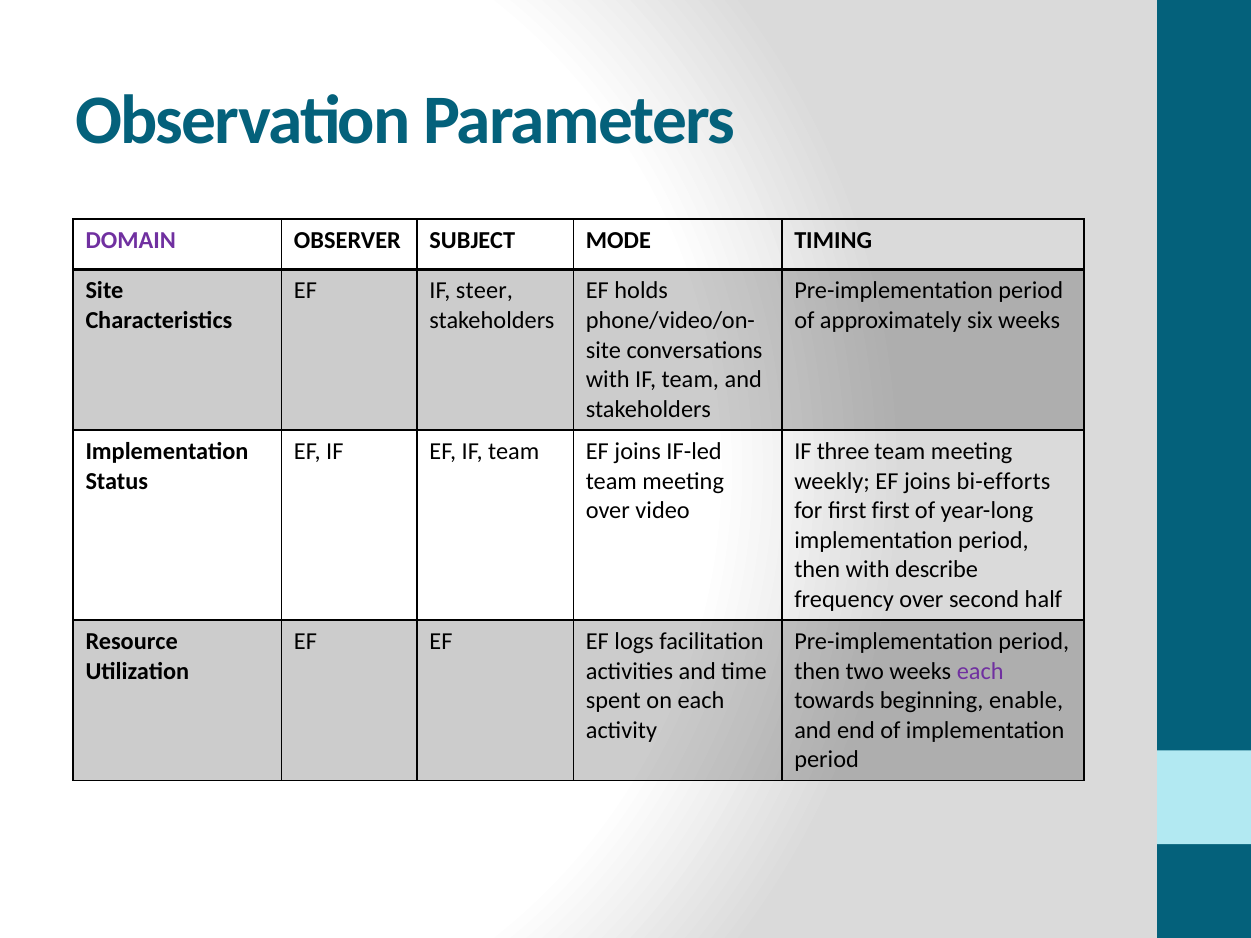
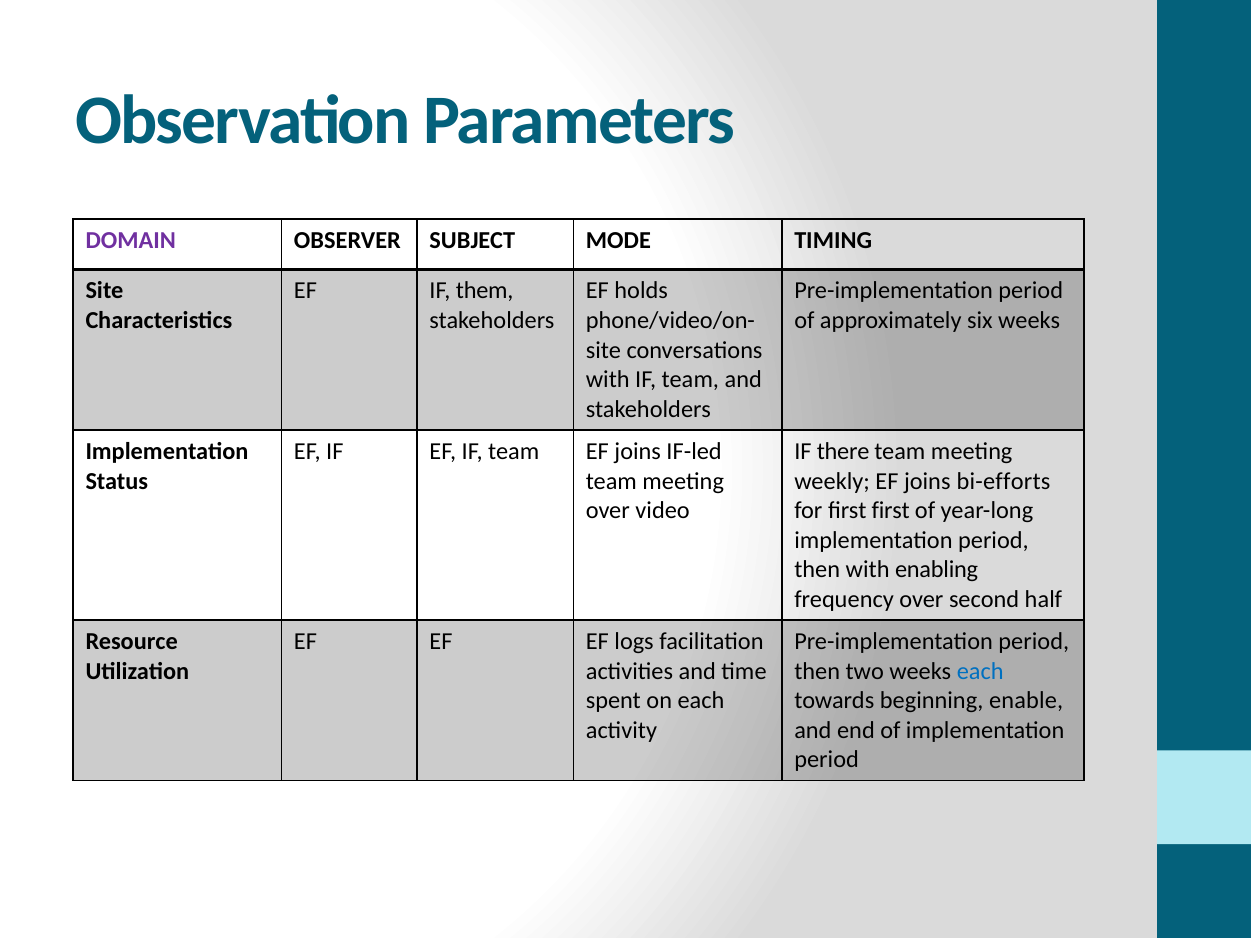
steer: steer -> them (485, 291)
three: three -> there (843, 452)
describe: describe -> enabling (937, 570)
each colour: purple -> blue (980, 671)
